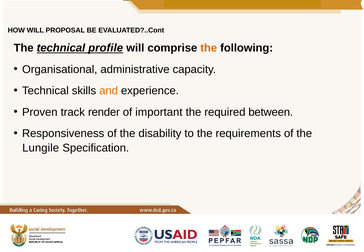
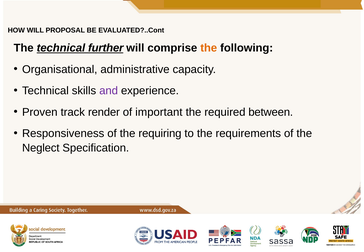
profile: profile -> further (106, 48)
and colour: orange -> purple (109, 91)
disability: disability -> requiring (160, 134)
Lungile: Lungile -> Neglect (41, 148)
